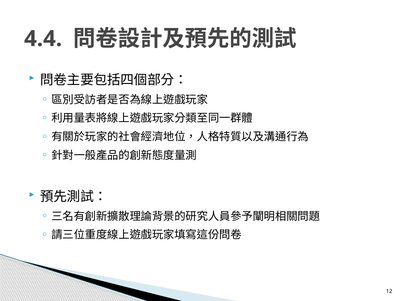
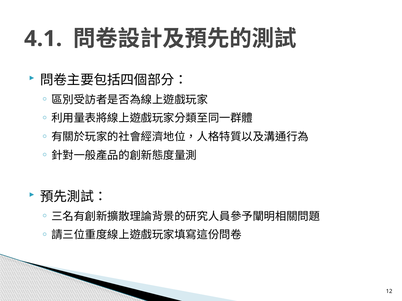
4.4: 4.4 -> 4.1 (43, 39)
